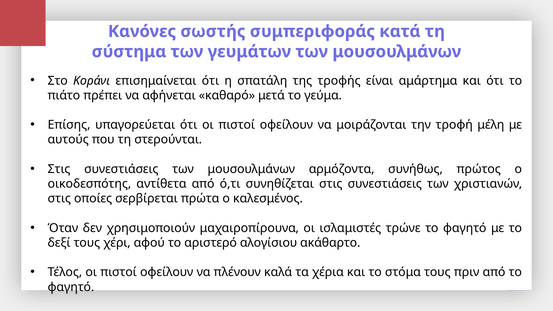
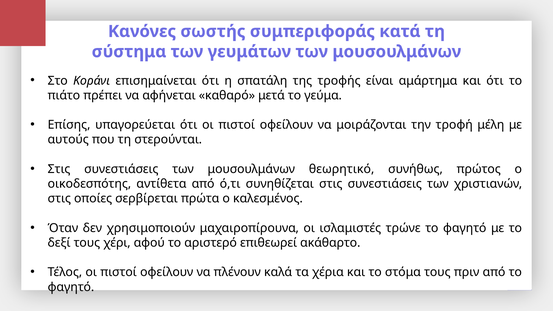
αρμόζοντα: αρμόζοντα -> θεωρητικό (342, 169)
αλογίσιου: αλογίσιου -> επιθεωρεί (269, 243)
